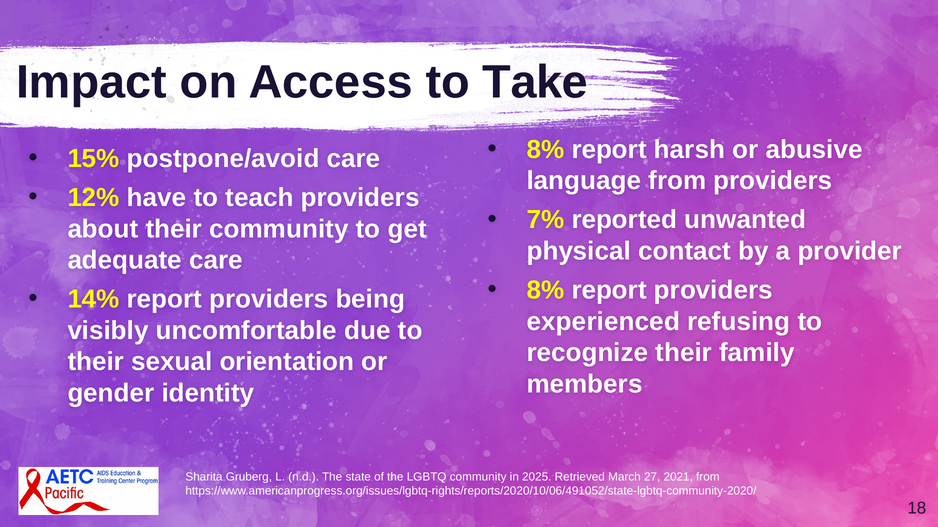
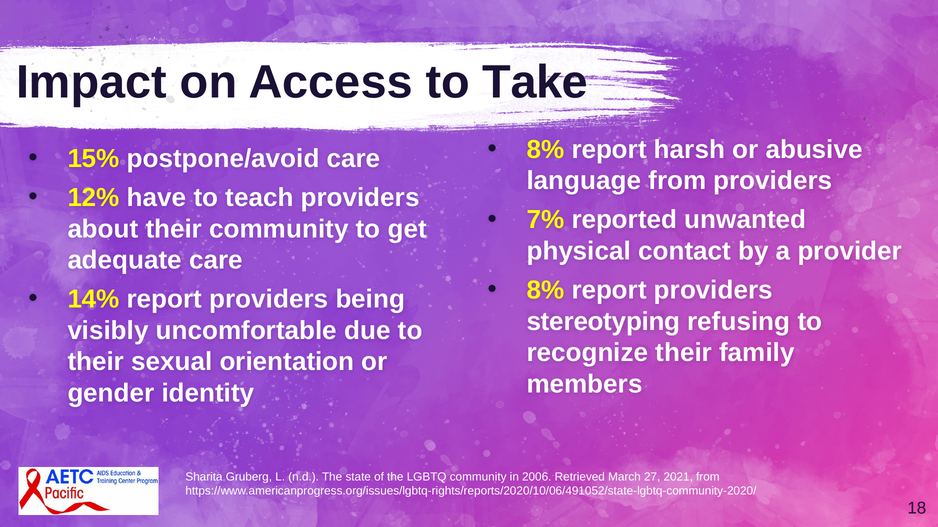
experienced: experienced -> stereotyping (603, 322)
2025: 2025 -> 2006 (537, 477)
